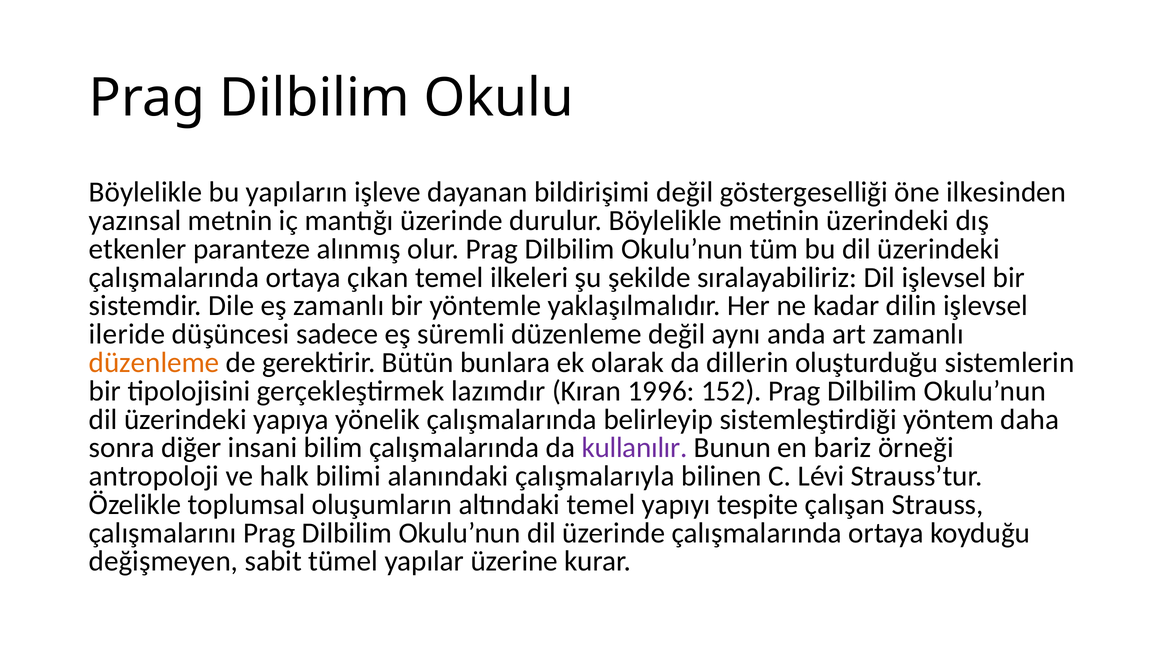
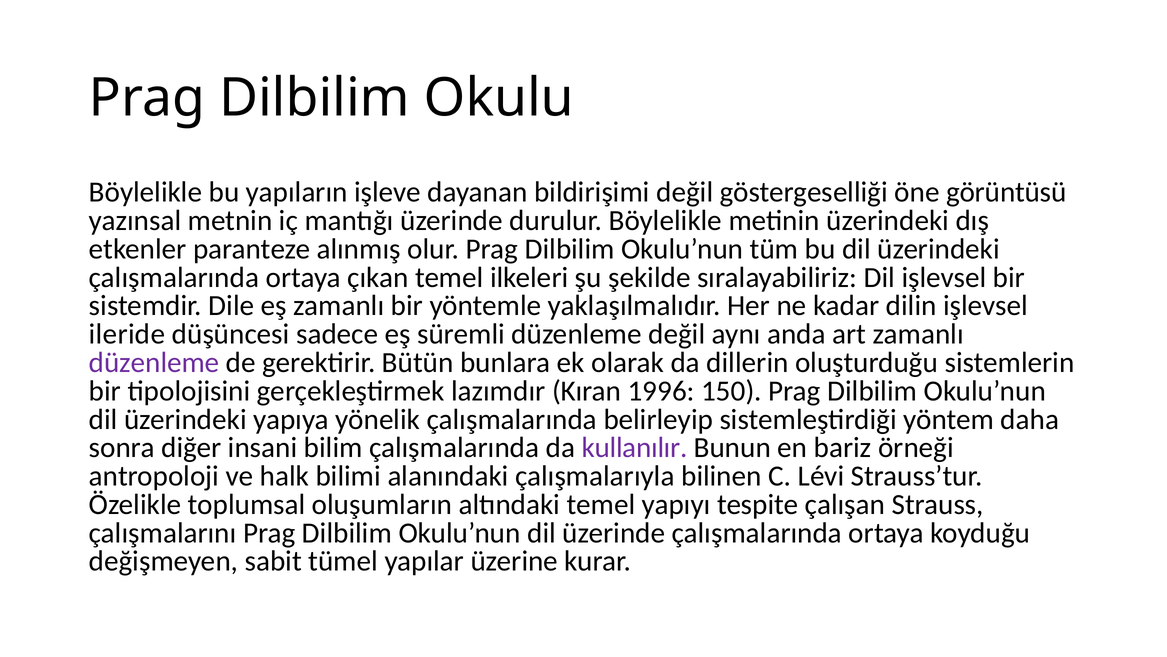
ilkesinden: ilkesinden -> görüntüsü (1006, 192)
düzenleme colour: orange -> purple (154, 362)
152: 152 -> 150 (731, 391)
